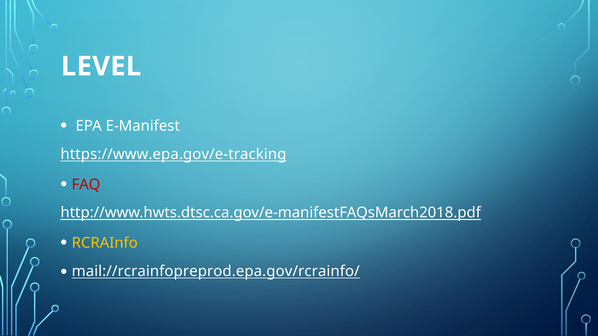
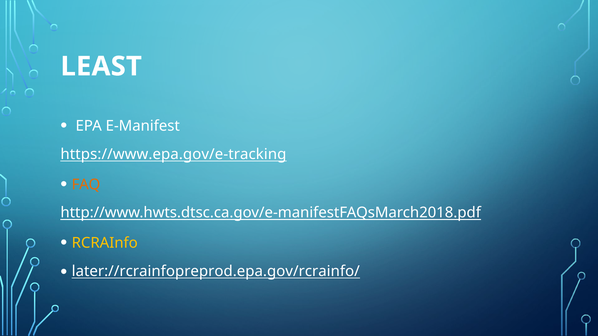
LEVEL: LEVEL -> LEAST (101, 66)
FAQ colour: red -> orange (86, 185)
mail://rcrainfopreprod.epa.gov/rcrainfo/: mail://rcrainfopreprod.epa.gov/rcrainfo/ -> later://rcrainfopreprod.epa.gov/rcrainfo/ (216, 271)
